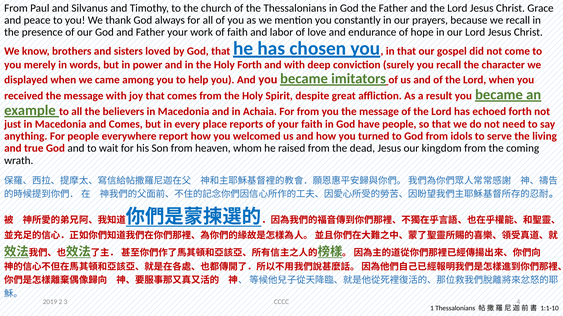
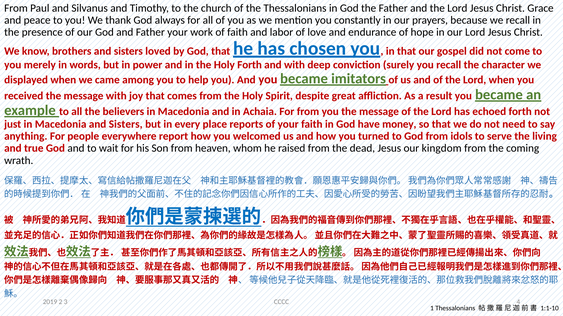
Macedonia and Comes: Comes -> Sisters (126, 125)
have people: people -> money (399, 125)
